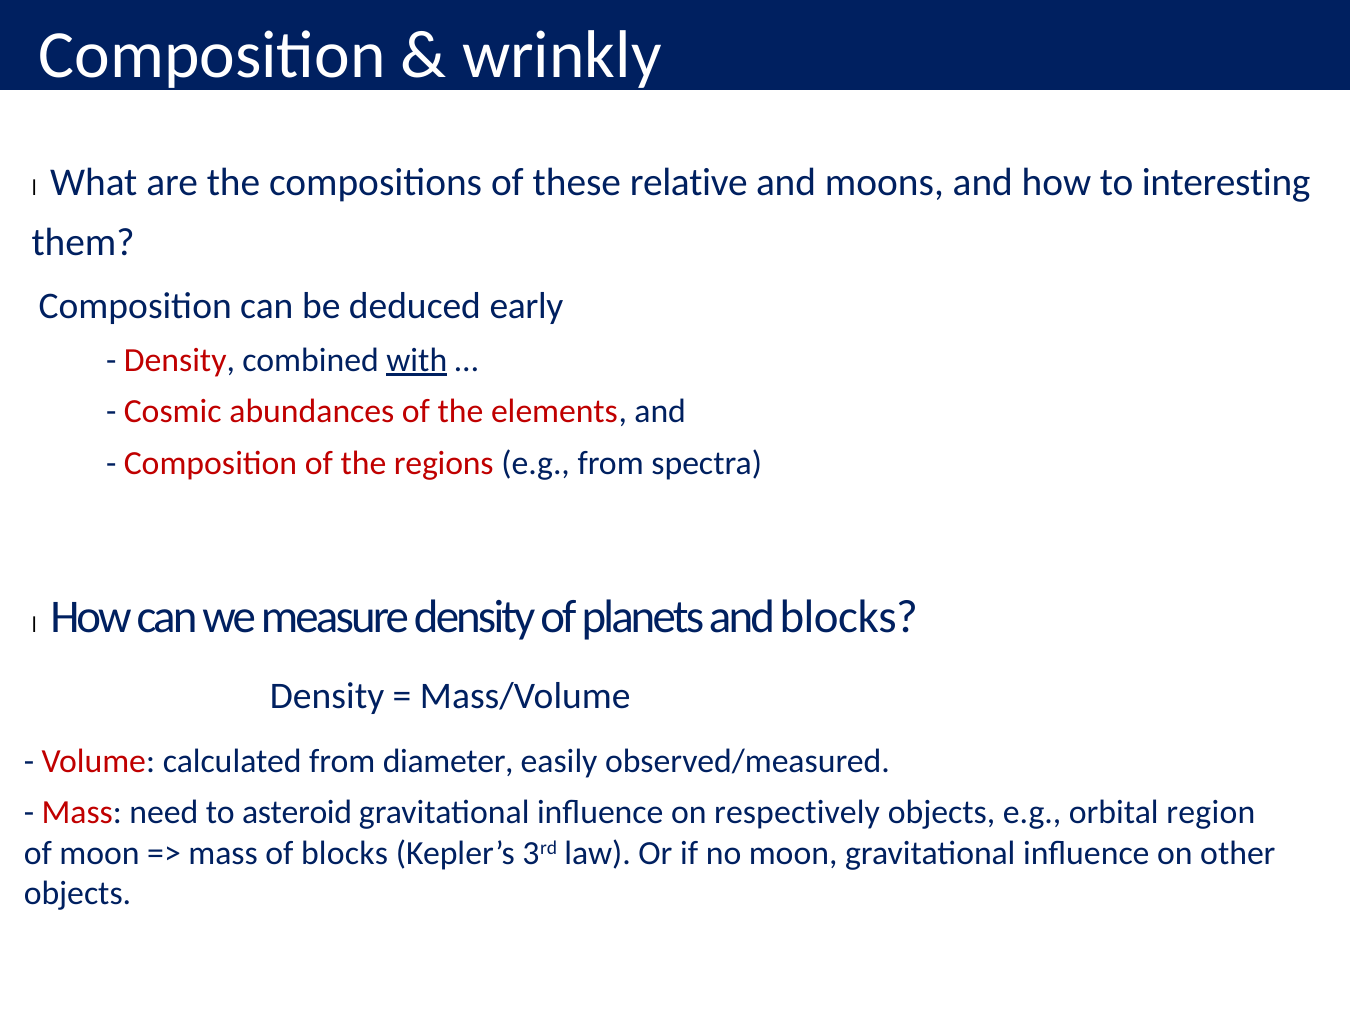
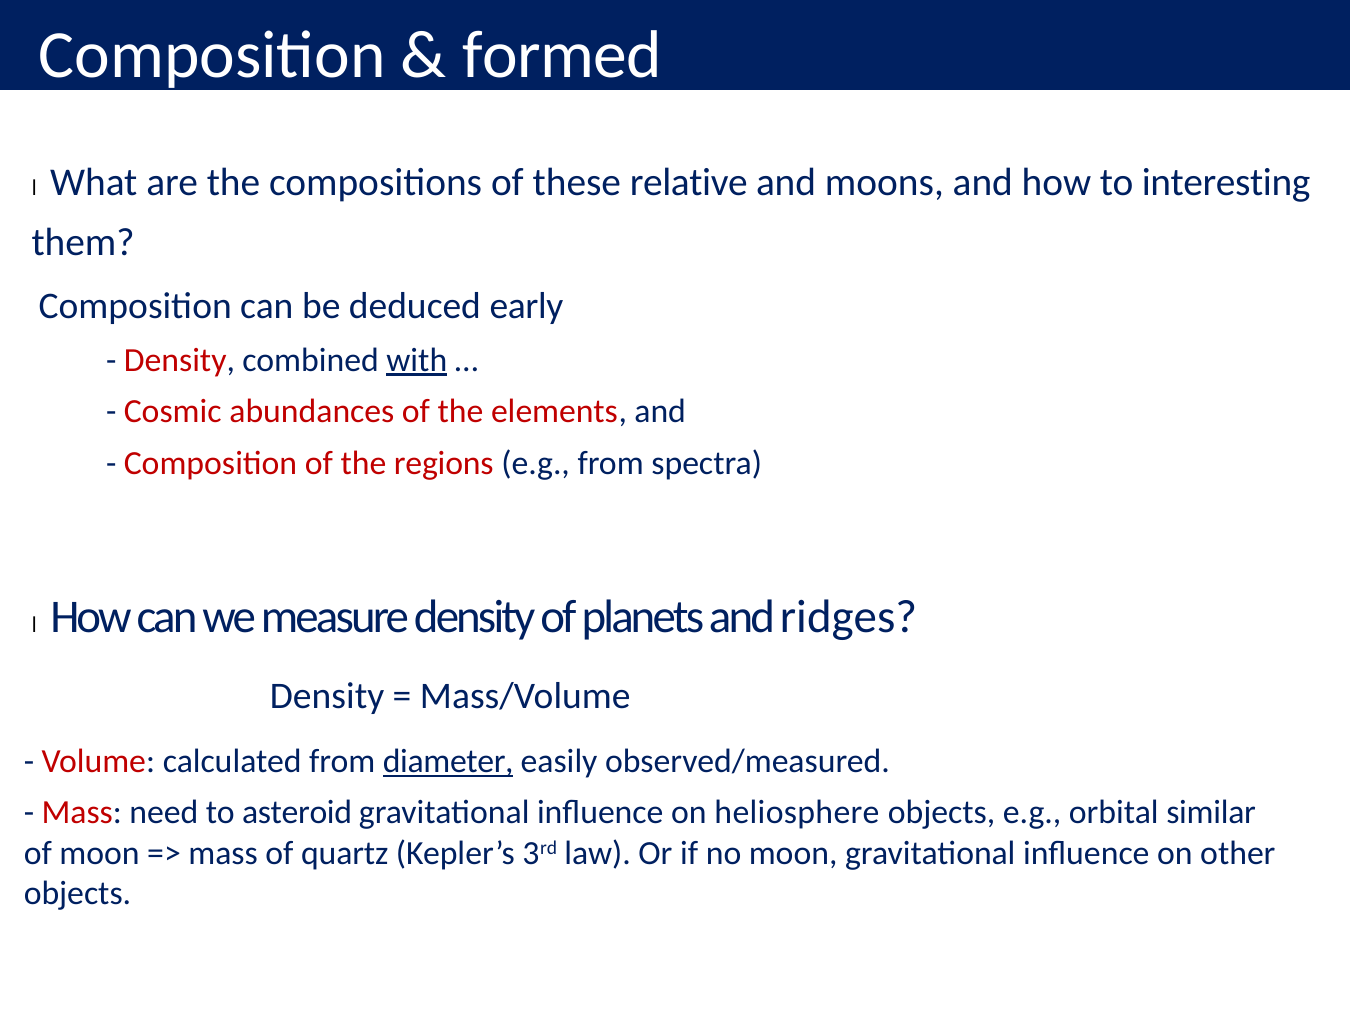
wrinkly: wrinkly -> formed (562, 55)
and blocks: blocks -> ridges (848, 617)
diameter underline: none -> present (448, 761)
respectively: respectively -> heliosphere (797, 813)
region: region -> similar (1211, 813)
of blocks: blocks -> quartz (345, 854)
